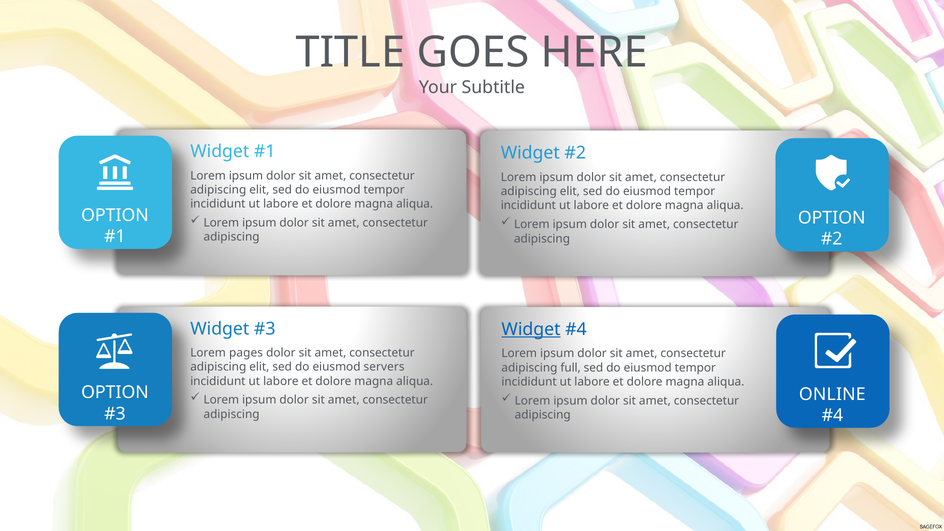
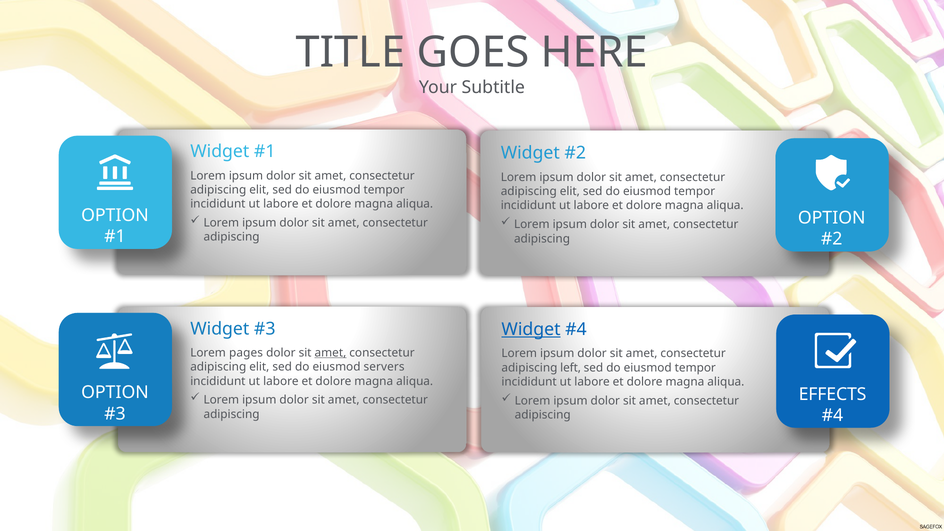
amet underline: none -> present (330, 353)
full: full -> left (571, 368)
ONLINE: ONLINE -> EFFECTS (833, 394)
